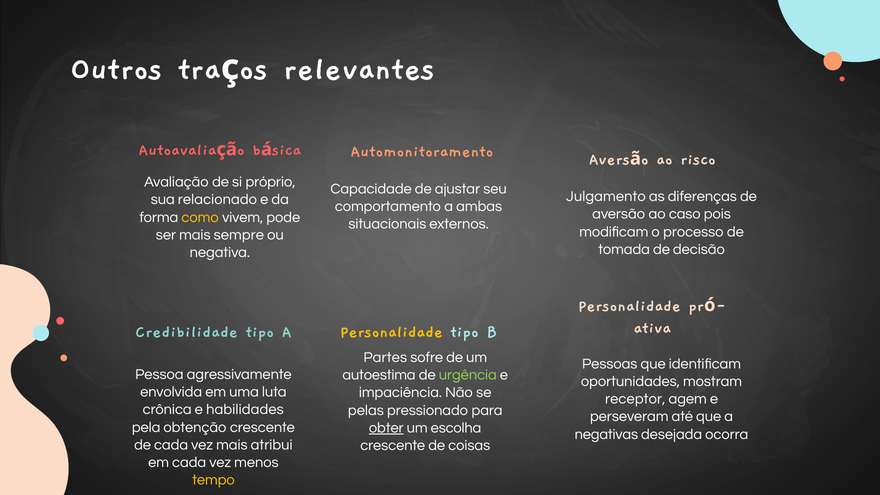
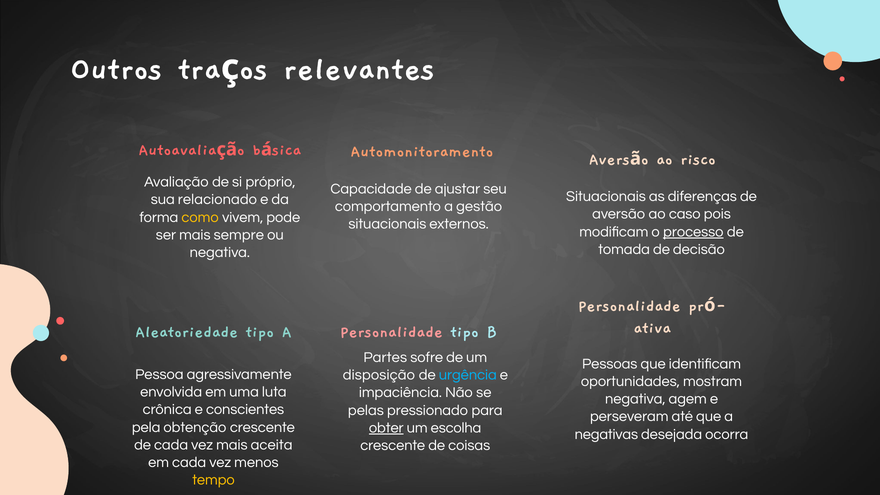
Julgamento: Julgamento -> Situacionais (606, 197)
ambas: ambas -> gestão (479, 206)
processo underline: none -> present (693, 232)
Credibilidade: Credibilidade -> Aleatoriedade (187, 331)
Personalidade colour: yellow -> pink (391, 331)
autoestima: autoestima -> disposição (379, 375)
urgência colour: light green -> light blue (468, 375)
receptor: receptor -> negativa (635, 399)
habilidades: habilidades -> conscientes (245, 410)
atribui: atribui -> aceita (272, 445)
